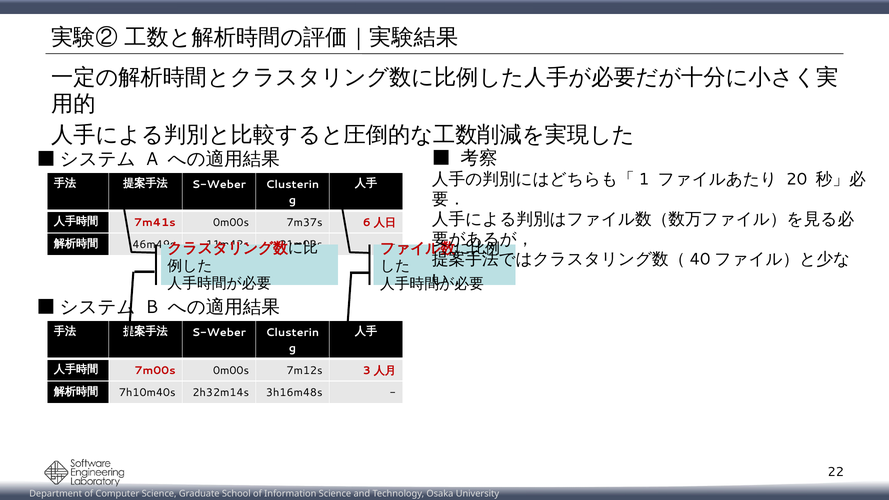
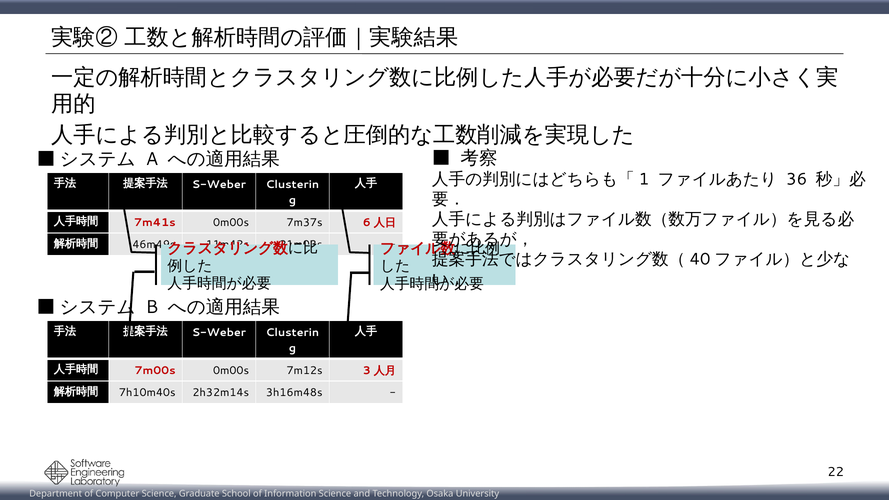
20: 20 -> 36 (797, 179)
